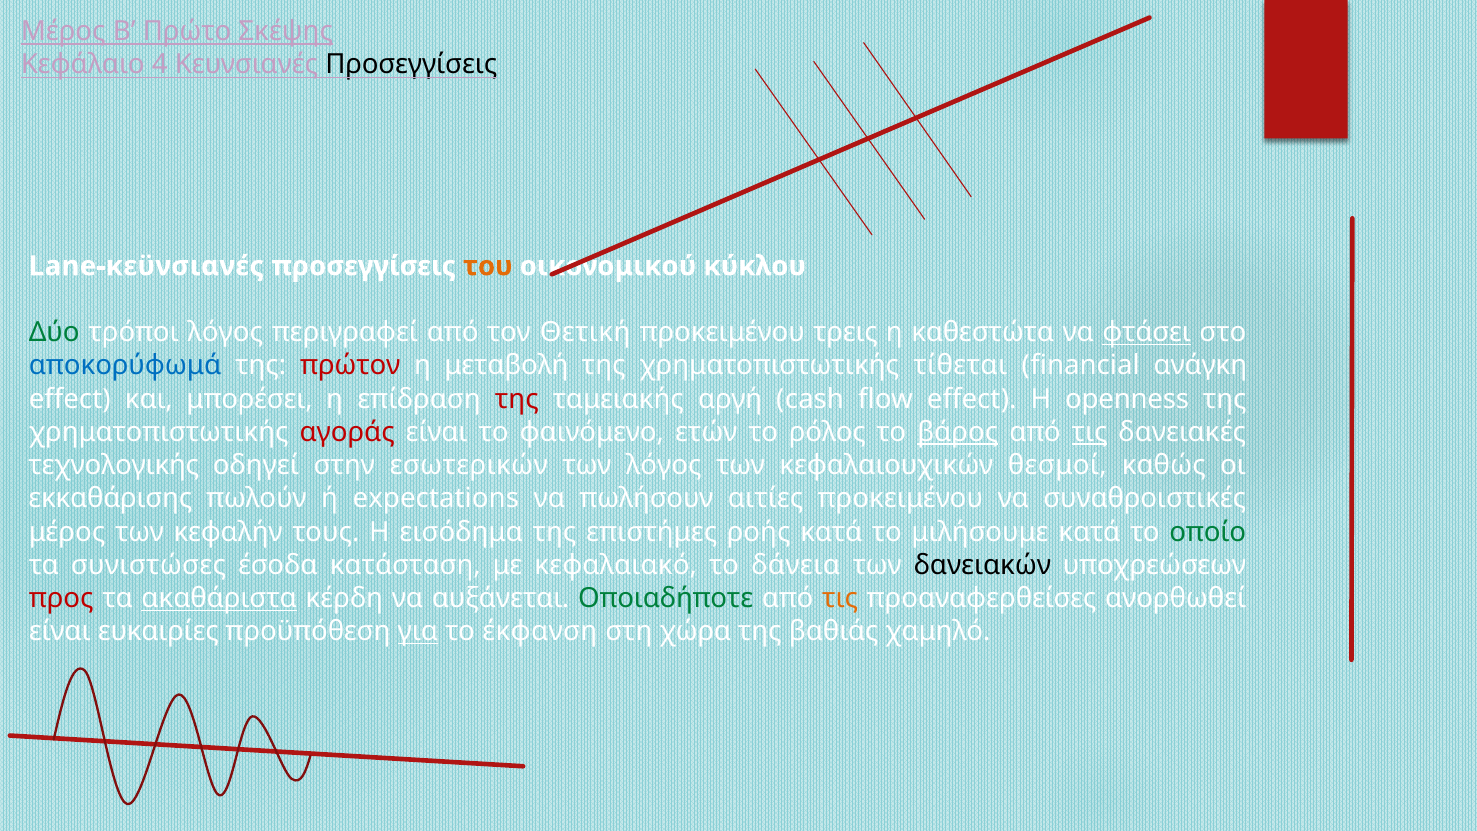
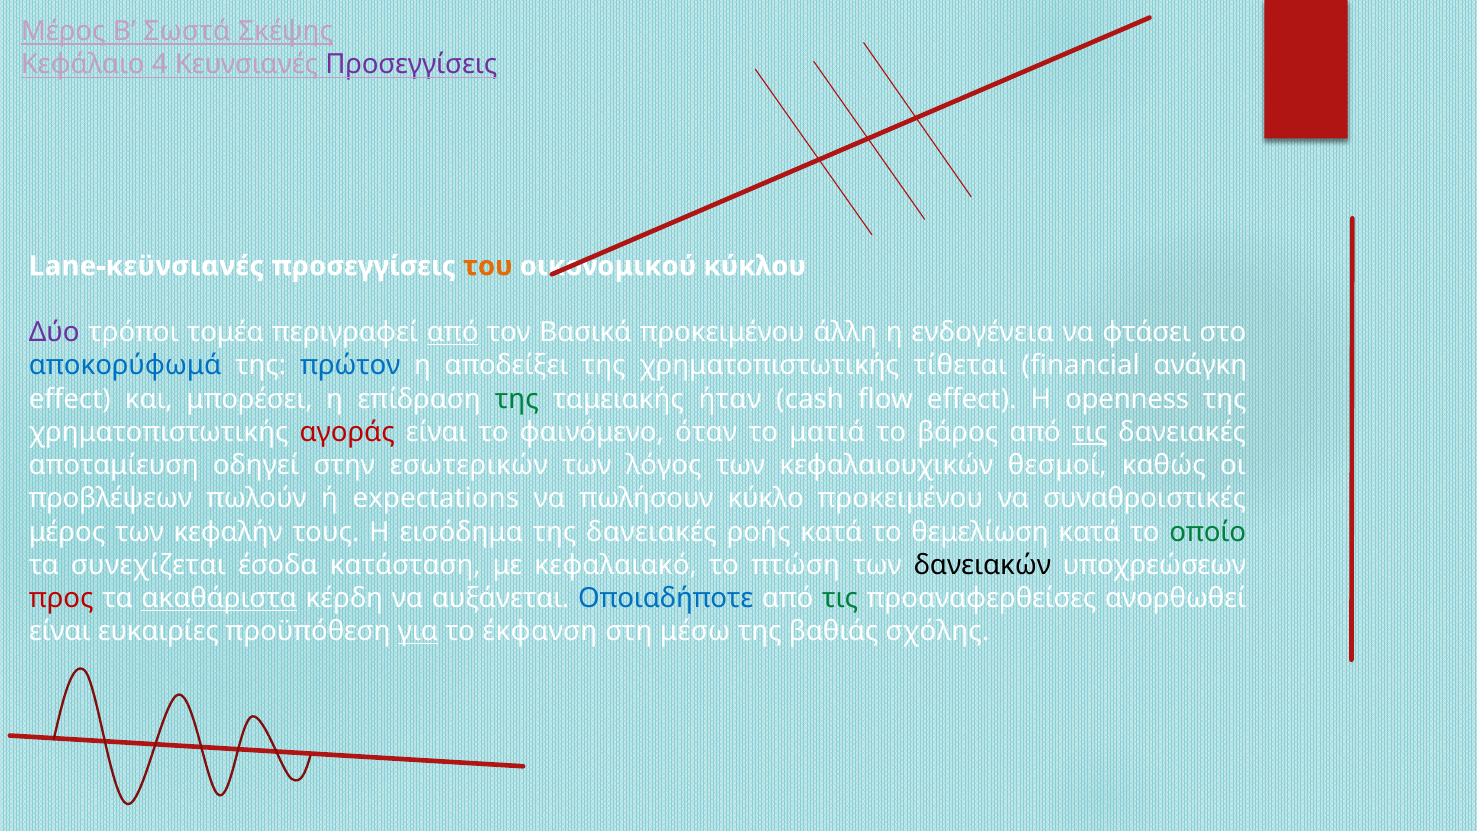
Πρώτο: Πρώτο -> Σωστά (187, 32)
Προσεγγίσεις colour: black -> purple (411, 65)
Δύο colour: green -> purple (54, 333)
τρόποι λόγος: λόγος -> τομέα (225, 333)
από underline: none -> present (453, 333)
Θετική: Θετική -> Βασικά (585, 333)
τρεις: τρεις -> άλλη (845, 333)
καθεστώτα: καθεστώτα -> ενδογένεια (983, 333)
φτάσει underline: present -> none (1147, 333)
πρώτον colour: red -> blue (350, 366)
μεταβολή: μεταβολή -> αποδείξει (506, 366)
της colour: red -> green (517, 399)
αργή: αργή -> ήταν (730, 399)
ετών: ετών -> όταν (706, 432)
ρόλος: ρόλος -> ματιά (827, 432)
βάρος underline: present -> none (958, 432)
τεχνολογικής: τεχνολογικής -> αποταμίευση (114, 465)
εκκαθάρισης: εκκαθάρισης -> προβλέψεων (110, 499)
αιτίες: αιτίες -> κύκλο (766, 499)
της επιστήμες: επιστήμες -> δανειακές (652, 532)
μιλήσουμε: μιλήσουμε -> θεμελίωση (980, 532)
συνιστώσες: συνιστώσες -> συνεχίζεται (148, 565)
δάνεια: δάνεια -> πτώση (796, 565)
Οποιαδήποτε colour: green -> blue (666, 598)
τις colour: orange -> green (840, 598)
χώρα: χώρα -> μέσω (695, 632)
χαμηλό: χαμηλό -> σχόλης (938, 632)
